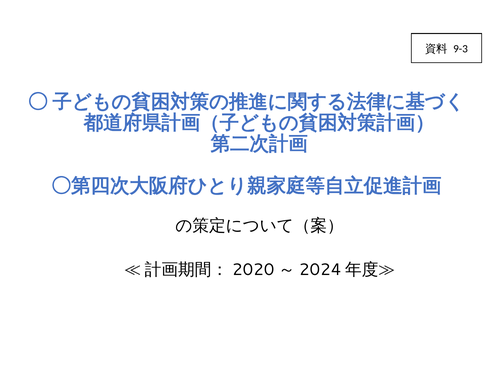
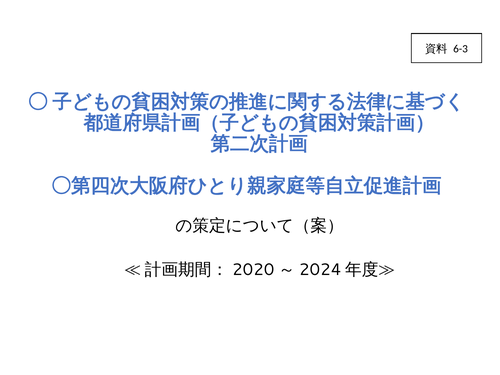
9-3: 9-3 -> 6-3 (461, 49)
